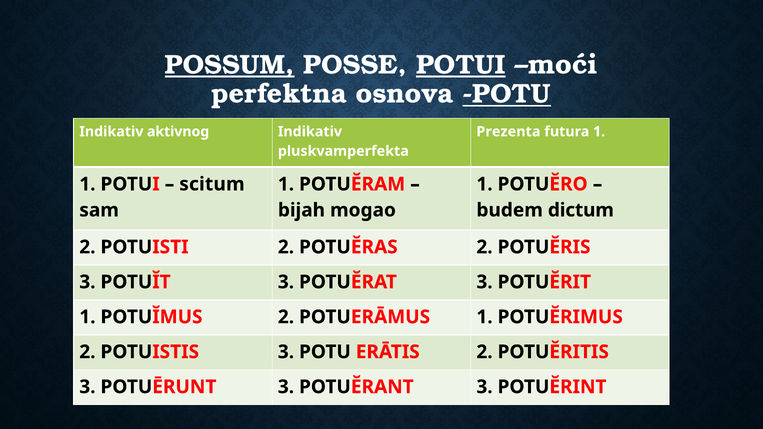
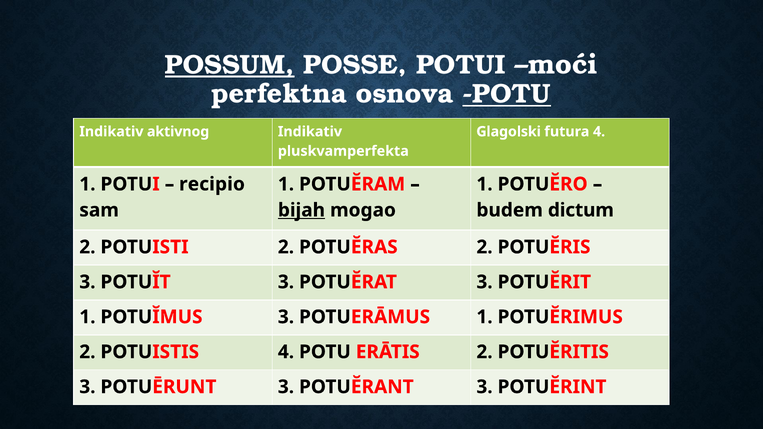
POTUI underline: present -> none (461, 65)
Prezenta: Prezenta -> Glagolski (509, 132)
futura 1: 1 -> 4 (599, 132)
scitum: scitum -> recipio (212, 184)
bijah underline: none -> present (301, 210)
POTUĬMUS 2: 2 -> 3 (286, 317)
POTUISTIS 3: 3 -> 4 (286, 352)
